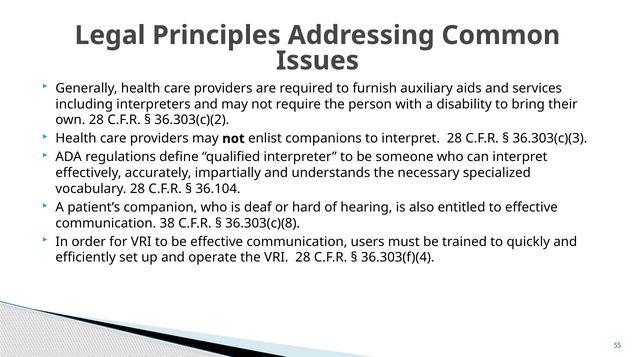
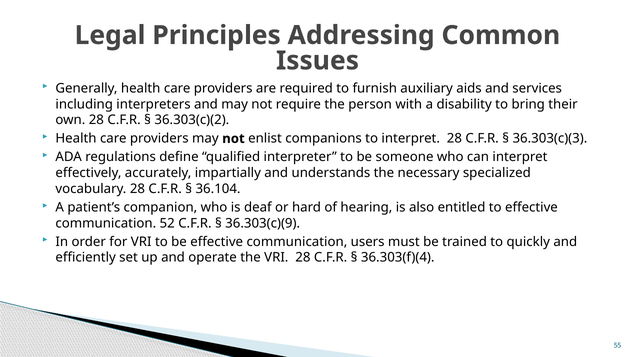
38: 38 -> 52 (167, 223)
36.303(c)(8: 36.303(c)(8 -> 36.303(c)(9 (263, 223)
